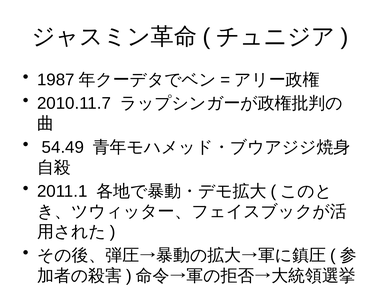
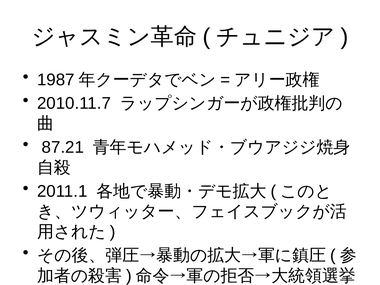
54.49: 54.49 -> 87.21 (63, 147)
